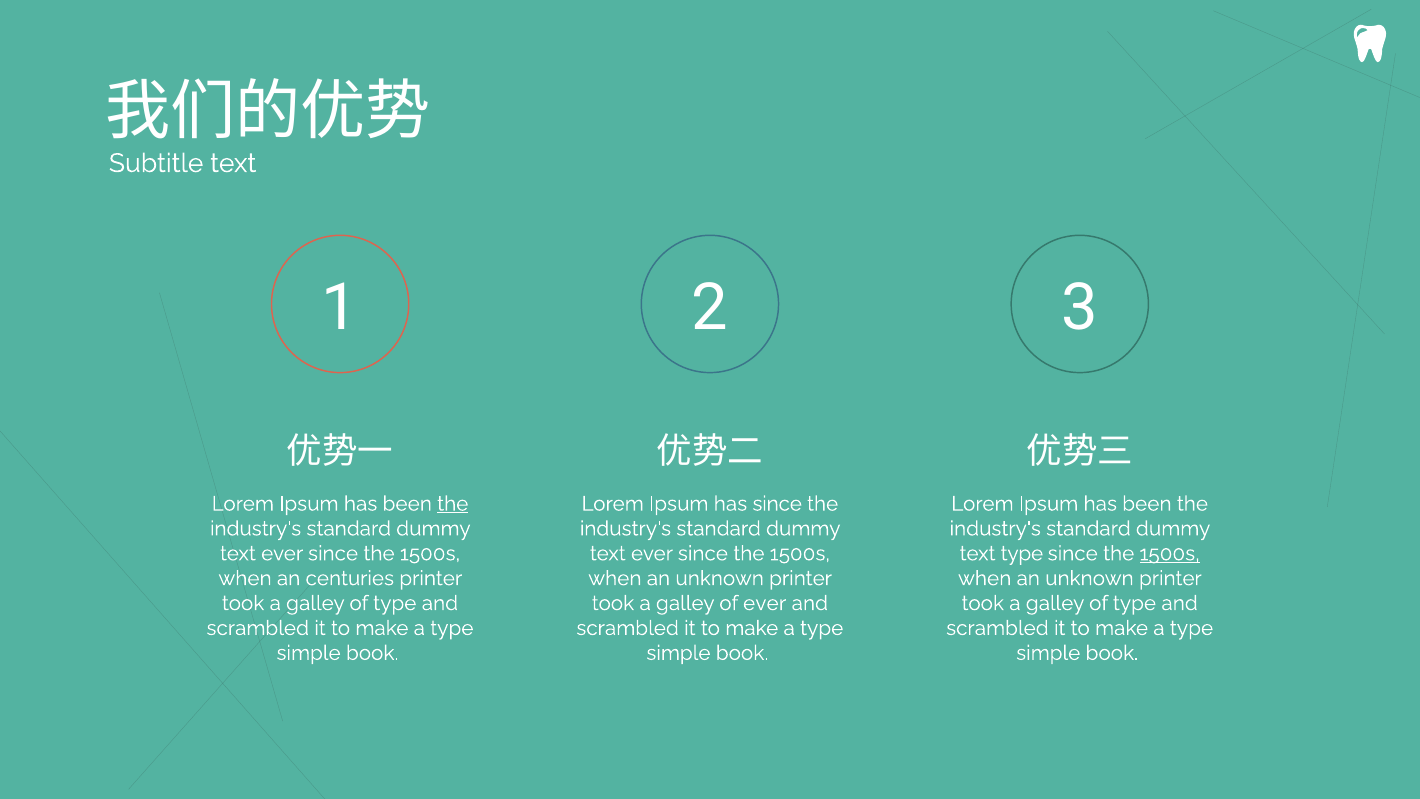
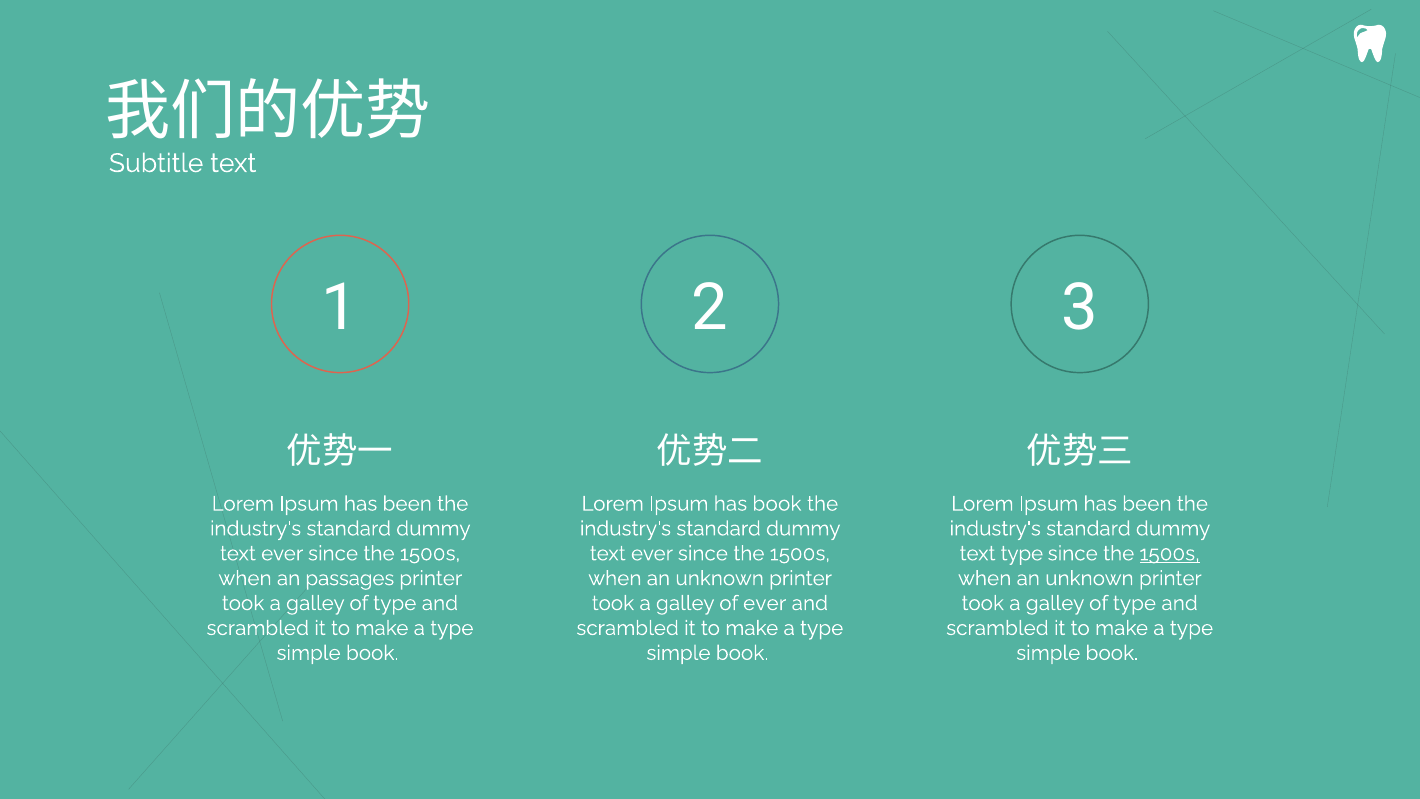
the underline: present -> none (453, 504)
has since: since -> book (777, 504)
centuries: centuries -> passages (350, 578)
